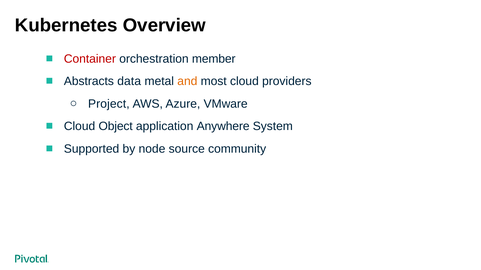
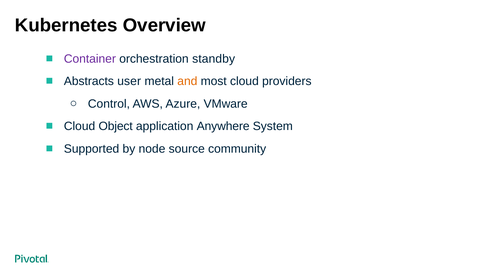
Container colour: red -> purple (90, 59)
member: member -> standby (214, 59)
data: data -> user (129, 81)
Project: Project -> Control (109, 104)
